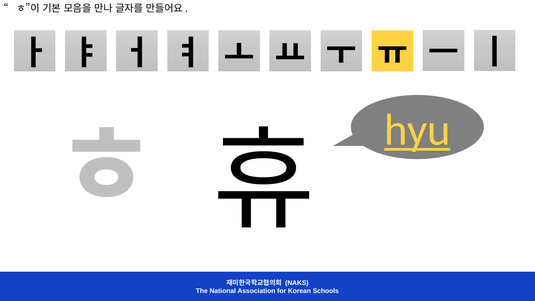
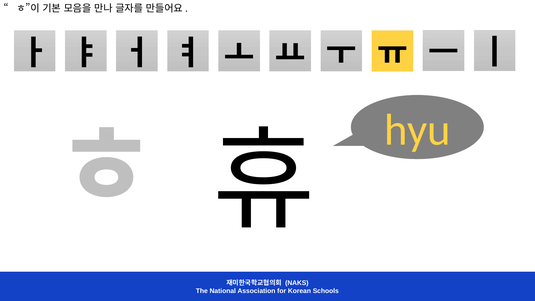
hyu underline: present -> none (417, 130)
